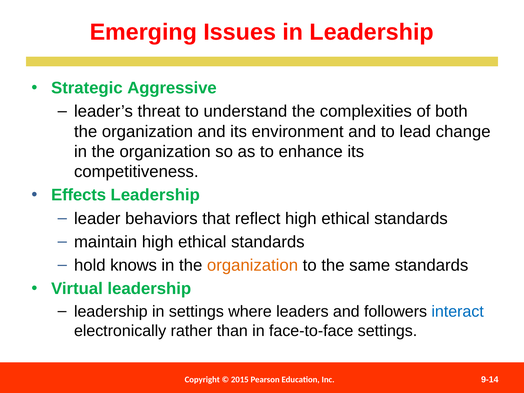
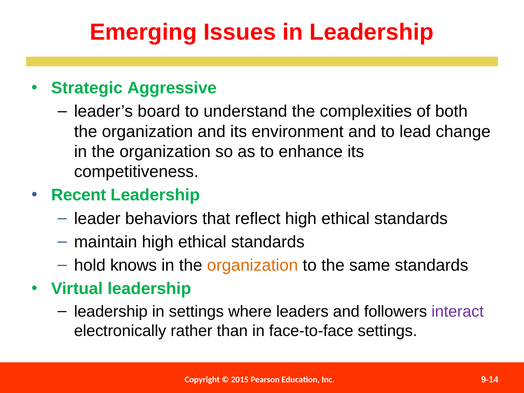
threat: threat -> board (159, 111)
Effects: Effects -> Recent (79, 195)
interact colour: blue -> purple (458, 312)
